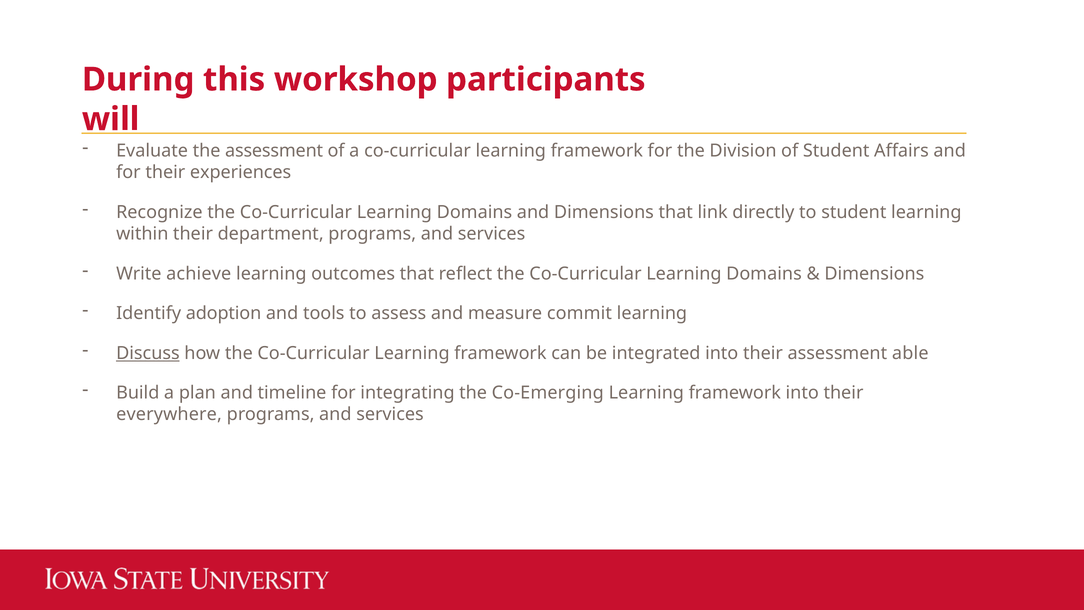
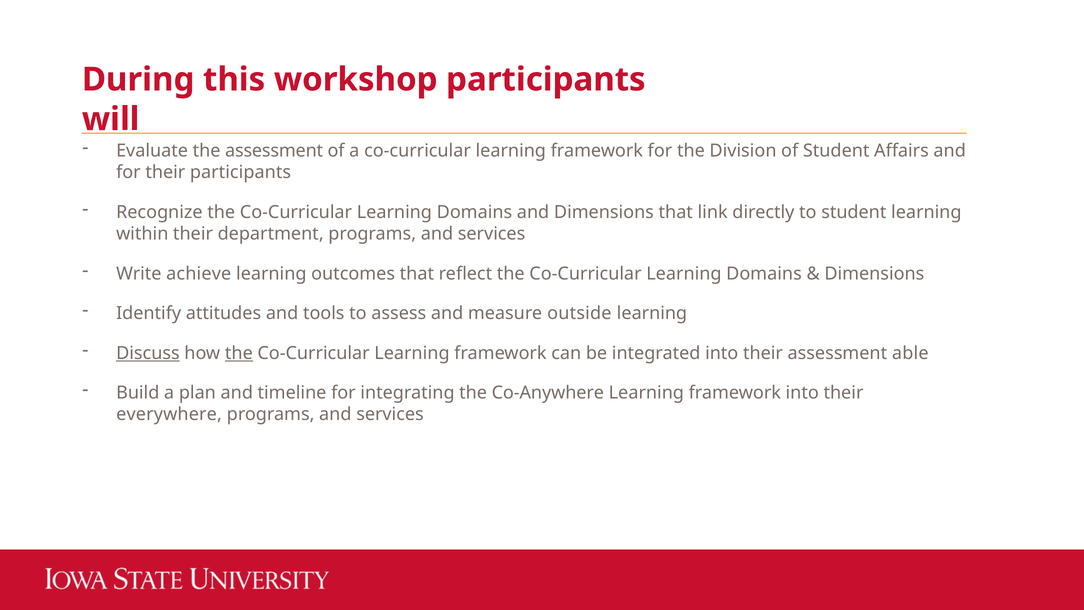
their experiences: experiences -> participants (241, 172)
adoption: adoption -> attitudes (223, 313)
commit: commit -> outside (579, 313)
the underline: none -> present (239, 353)
Co-Emerging: Co-Emerging -> Co-Anywhere (548, 393)
